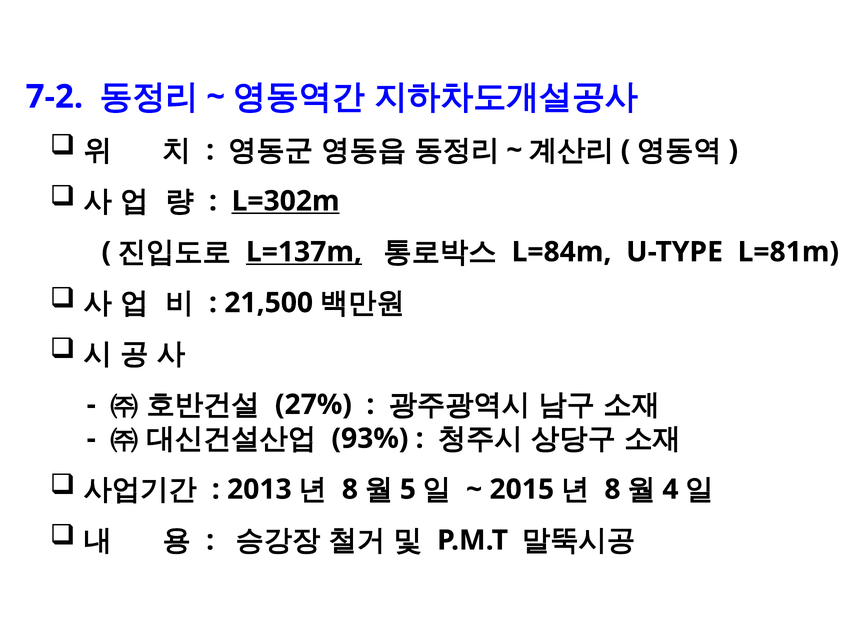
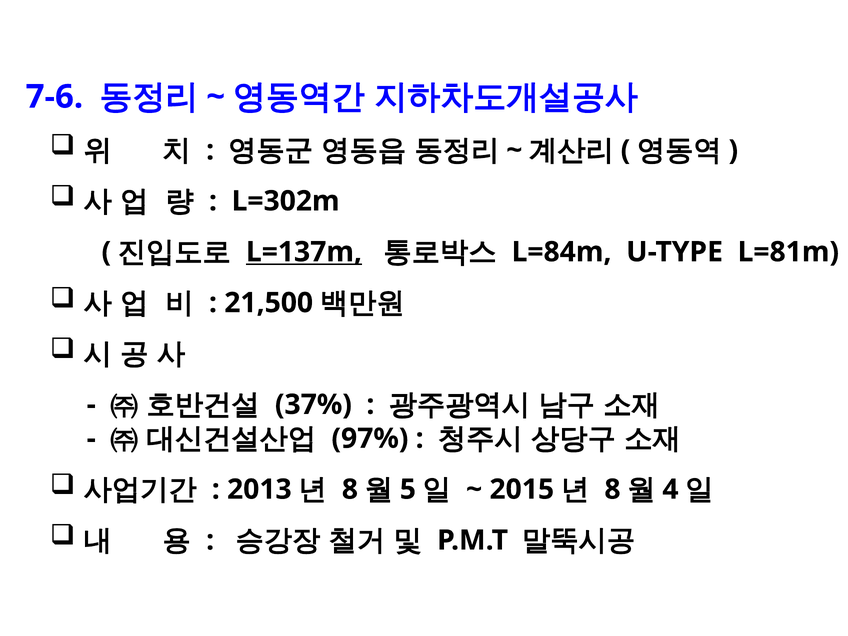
7-2: 7-2 -> 7-6 (54, 97)
L=302m underline: present -> none (286, 201)
27%: 27% -> 37% (313, 405)
93%: 93% -> 97% (370, 439)
